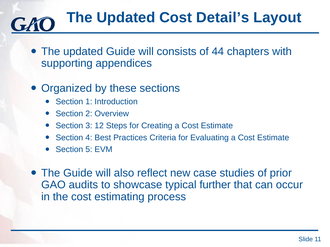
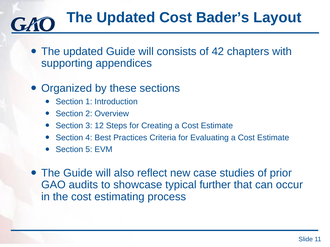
Detail’s: Detail’s -> Bader’s (223, 17)
44: 44 -> 42 (218, 52)
